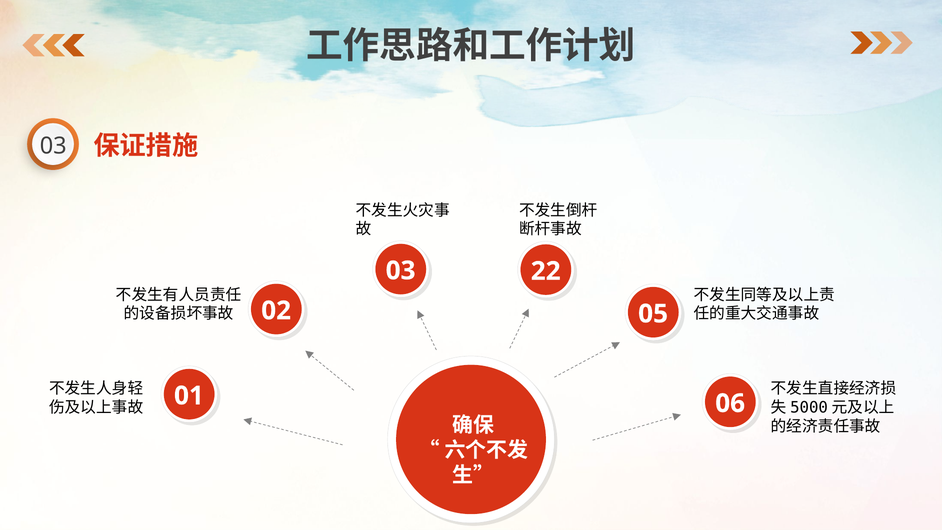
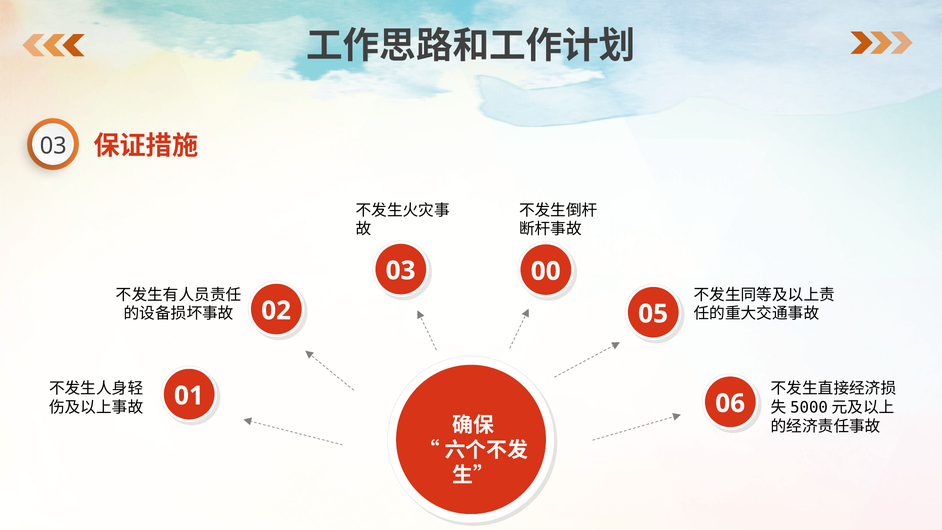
22: 22 -> 00 (546, 271)
